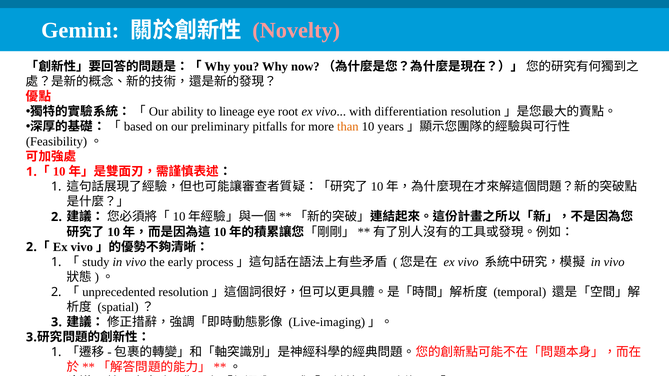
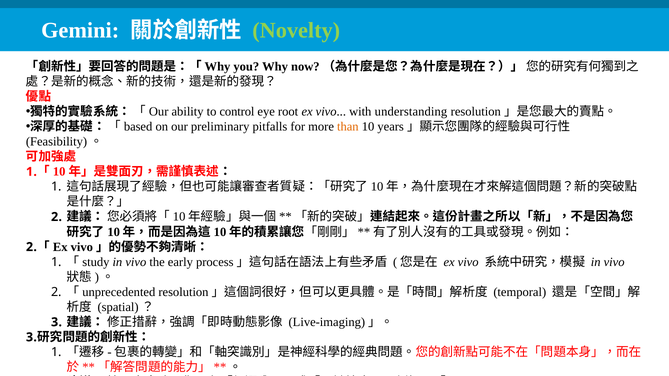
Novelty colour: pink -> light green (296, 30)
lineage: lineage -> control (237, 112)
differentiation: differentiation -> understanding (411, 112)
